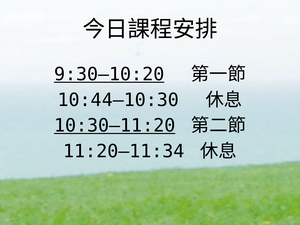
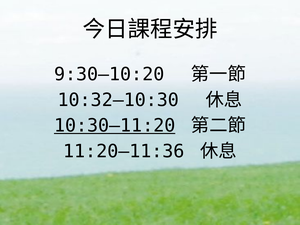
9:30—10:20 underline: present -> none (109, 74)
10:44—10:30: 10:44—10:30 -> 10:32—10:30 (118, 100)
11:20—11:34: 11:20—11:34 -> 11:20—11:36 (124, 151)
